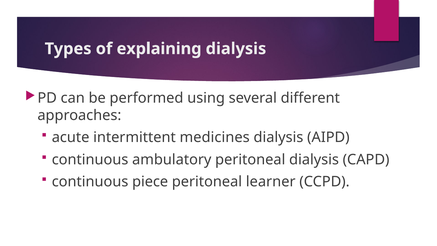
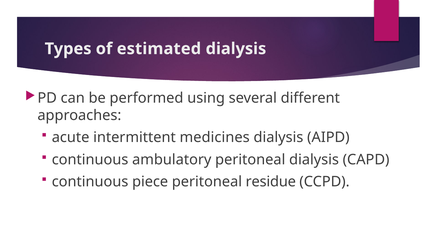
explaining: explaining -> estimated (159, 49)
learner: learner -> residue (271, 182)
